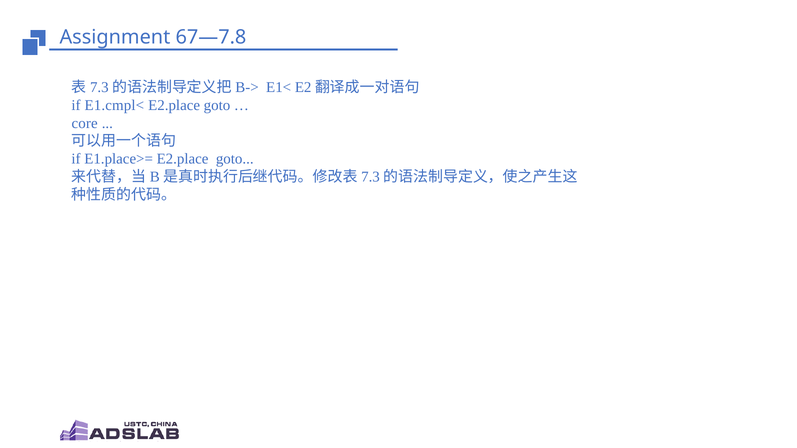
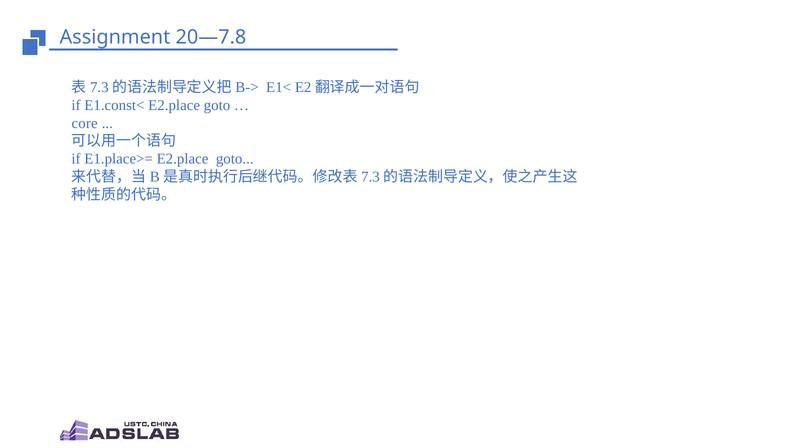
67—7.8: 67—7.8 -> 20—7.8 (211, 37)
E1.cmpl<: E1.cmpl< -> E1.const< (114, 105)
